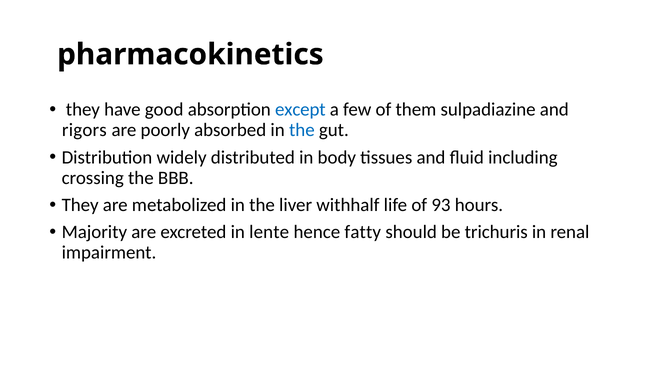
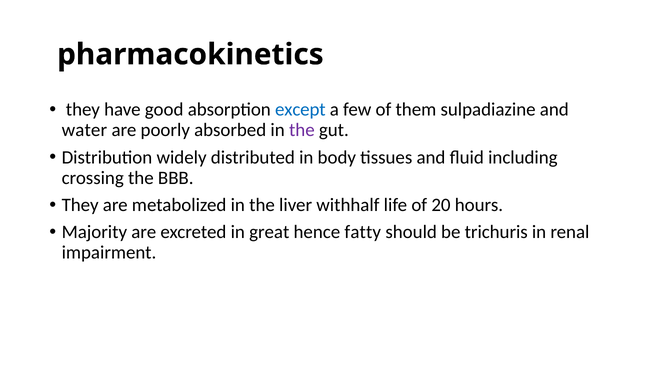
rigors: rigors -> water (84, 130)
the colour: blue -> purple (302, 130)
93: 93 -> 20 (441, 205)
lente: lente -> great (269, 232)
